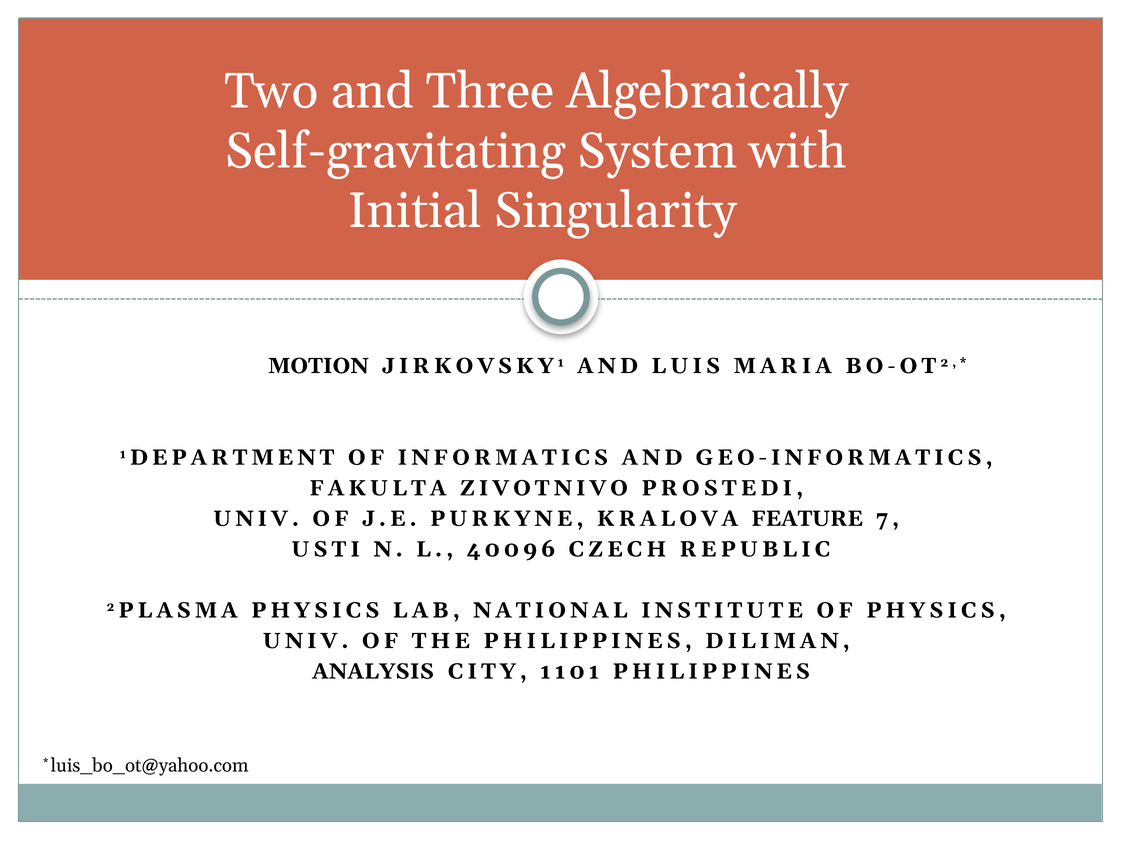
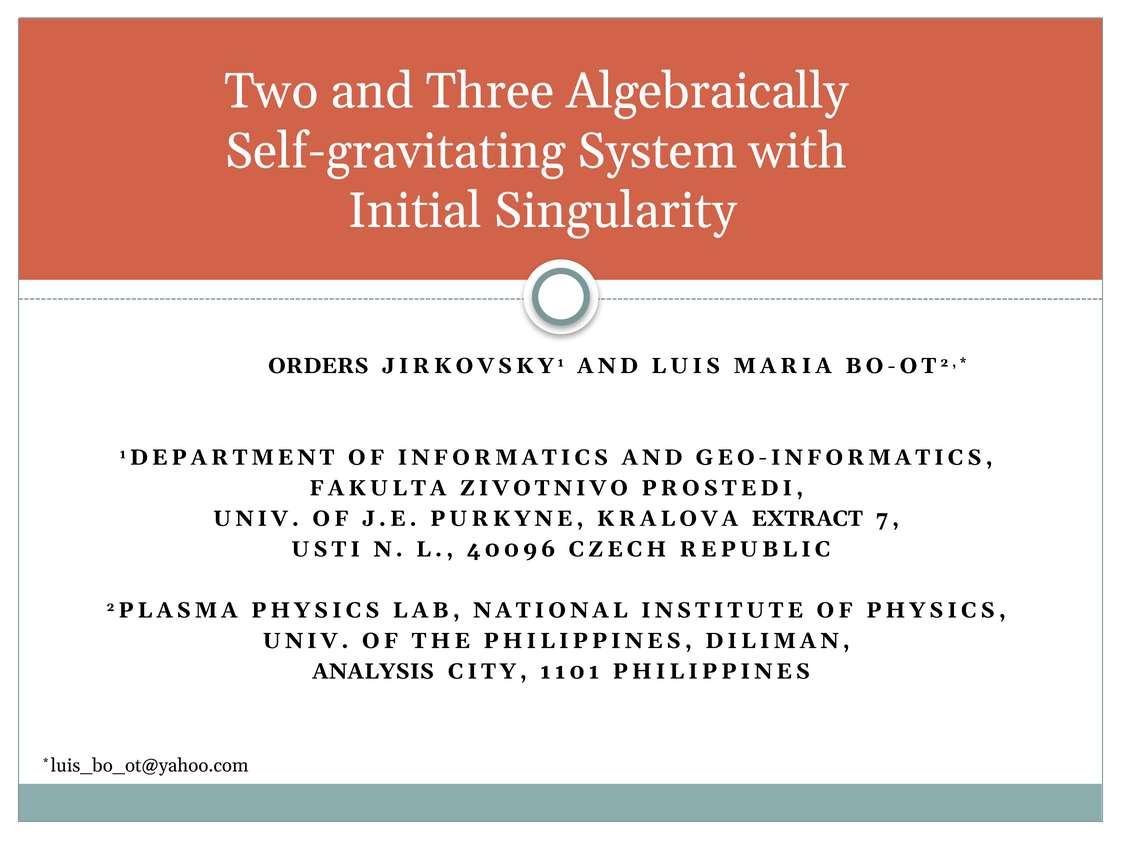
MOTION: MOTION -> ORDERS (318, 366)
FEATURE: FEATURE -> EXTRACT (807, 519)
